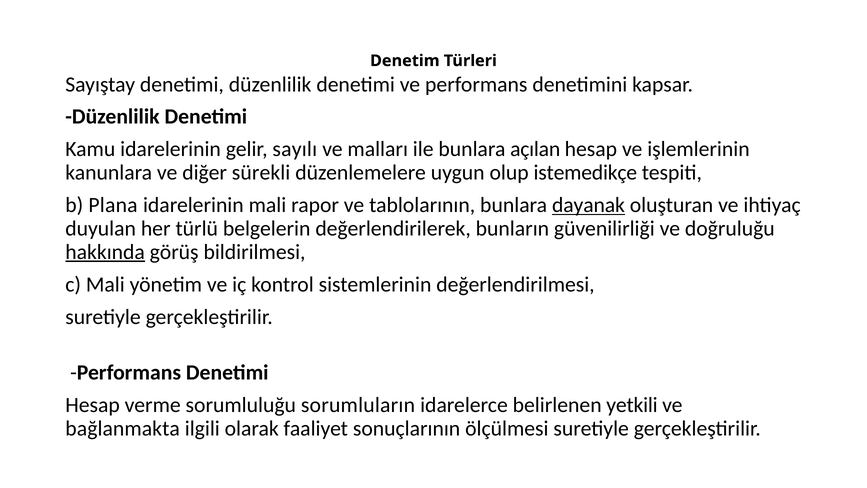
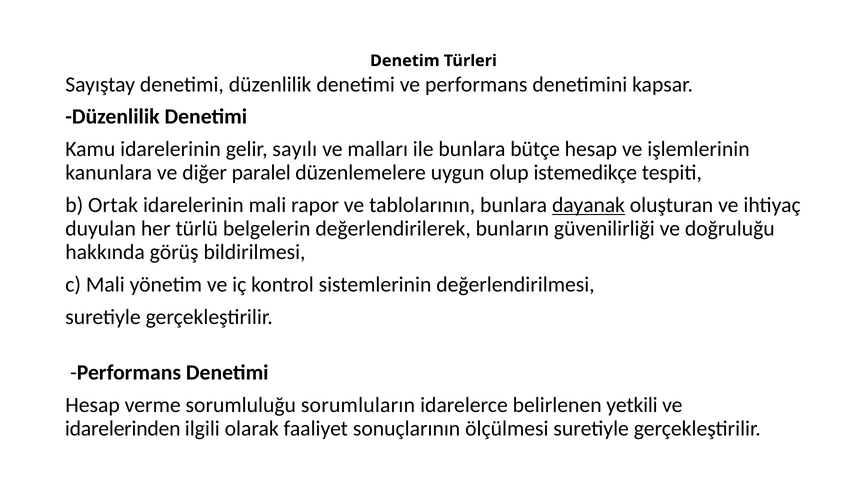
açılan: açılan -> bütçe (535, 149)
sürekli: sürekli -> paralel (261, 173)
Plana: Plana -> Ortak (113, 205)
hakkında underline: present -> none (105, 252)
bağlanmakta: bağlanmakta -> idarelerinden (123, 428)
